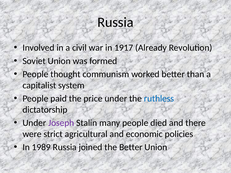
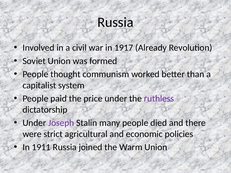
ruthless colour: blue -> purple (159, 99)
1989: 1989 -> 1911 (41, 147)
the Better: Better -> Warm (131, 147)
